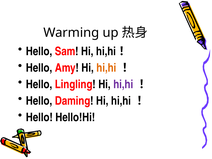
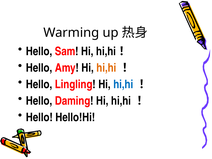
hi,hi colour: purple -> blue (123, 84)
